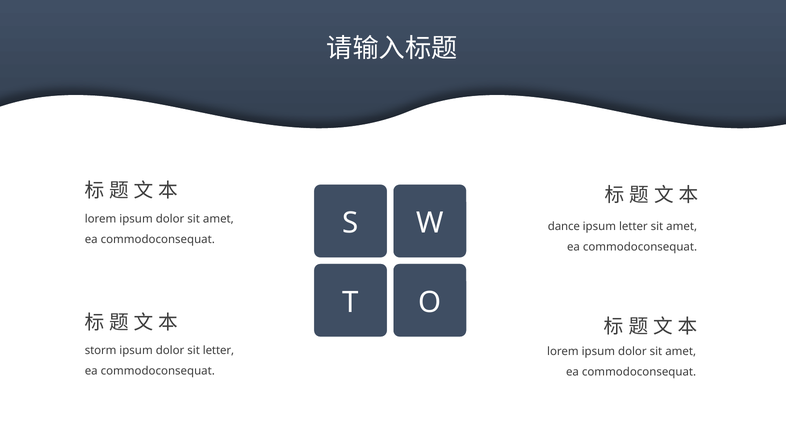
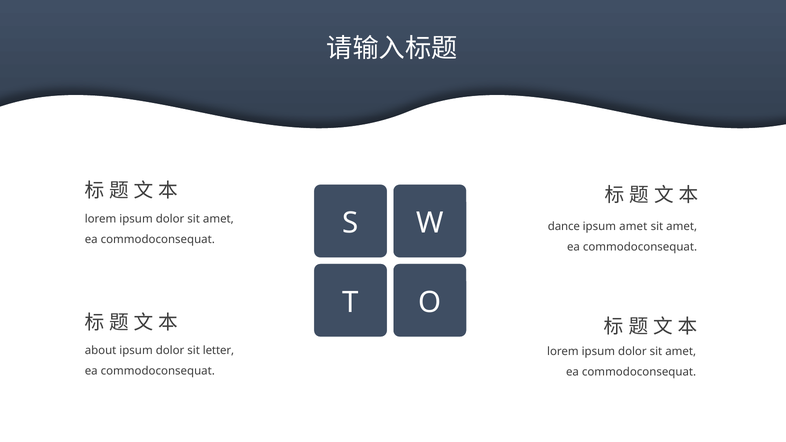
ipsum letter: letter -> amet (633, 226)
storm: storm -> about (101, 351)
